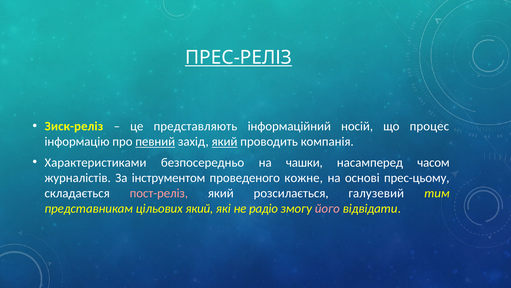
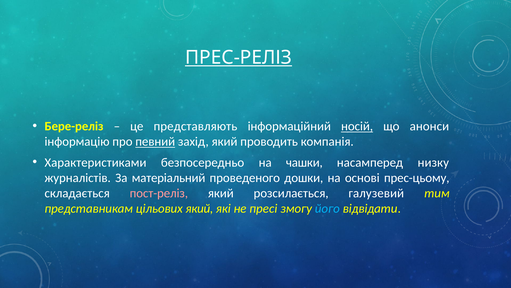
Зиск-реліз: Зиск-реліз -> Бере-реліз (74, 126)
носій underline: none -> present (357, 126)
процес: процес -> анонси (429, 126)
який underline: present -> none (225, 141)
часом: часом -> низку (433, 162)
інструментом: інструментом -> матеріальний (169, 177)
кожне: кожне -> дошки (304, 177)
радіо: радіо -> пресі (263, 208)
його colour: pink -> light blue (327, 208)
